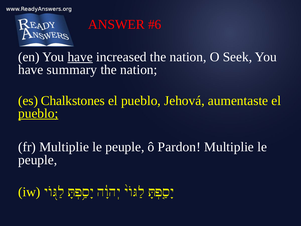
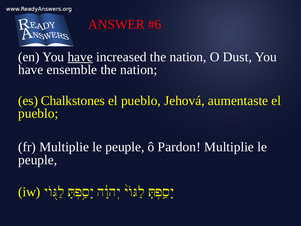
Seek: Seek -> Dust (237, 57)
summary: summary -> ensemble (72, 70)
pueblo underline: present -> none (38, 113)
